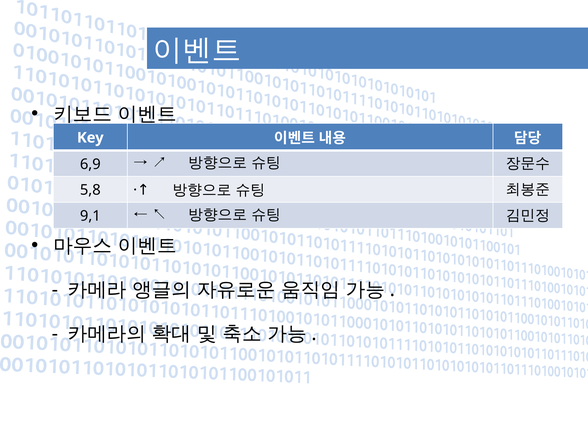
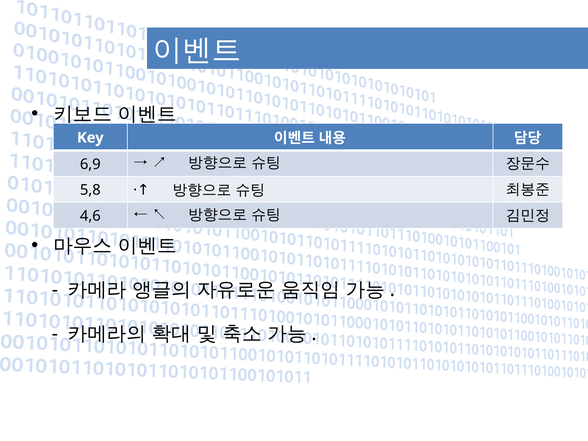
9,1: 9,1 -> 4,6 (90, 216)
